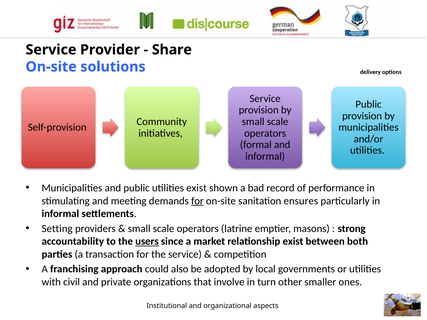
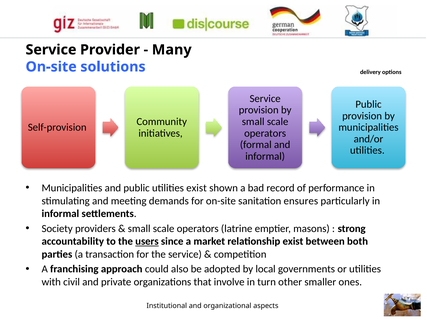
Share: Share -> Many (172, 50)
for underline: present -> none (197, 201)
Setting: Setting -> Society (57, 229)
